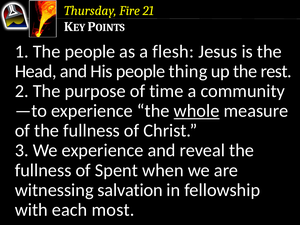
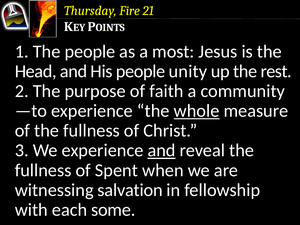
flesh: flesh -> most (173, 51)
thing: thing -> unity (188, 71)
time: time -> faith (166, 91)
and underline: none -> present (162, 150)
most: most -> some (113, 210)
